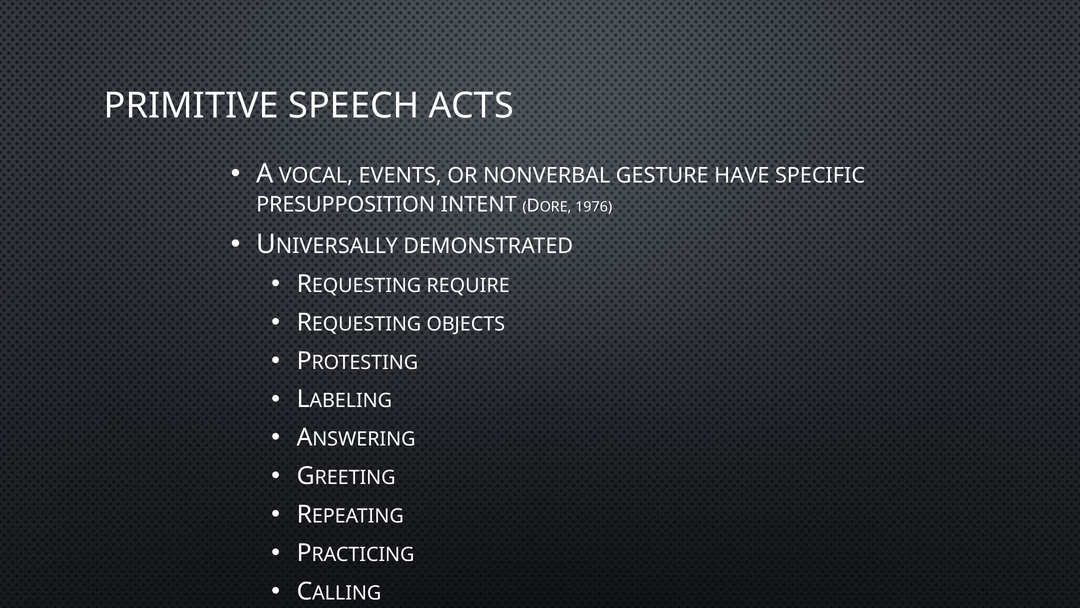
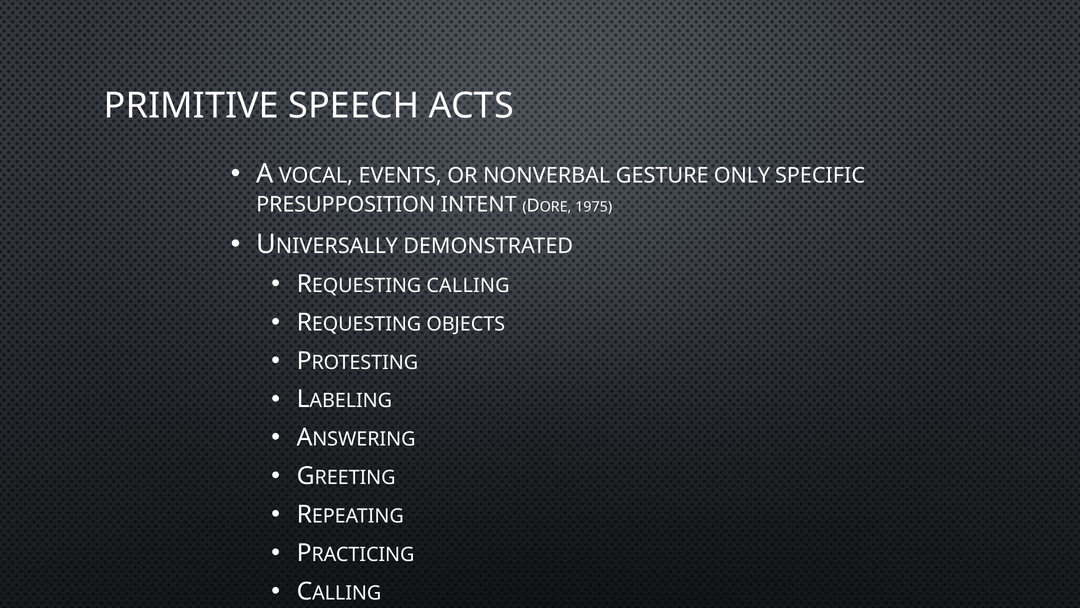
HAVE: HAVE -> ONLY (742, 175)
1976: 1976 -> 1975 (594, 207)
REQUIRE: REQUIRE -> CALLING (468, 285)
